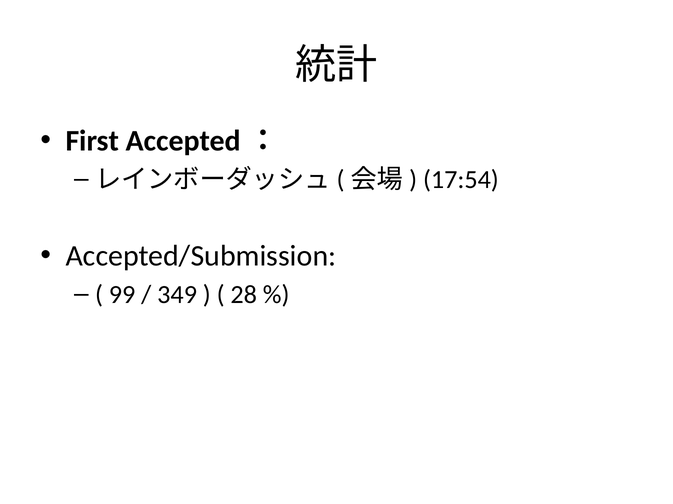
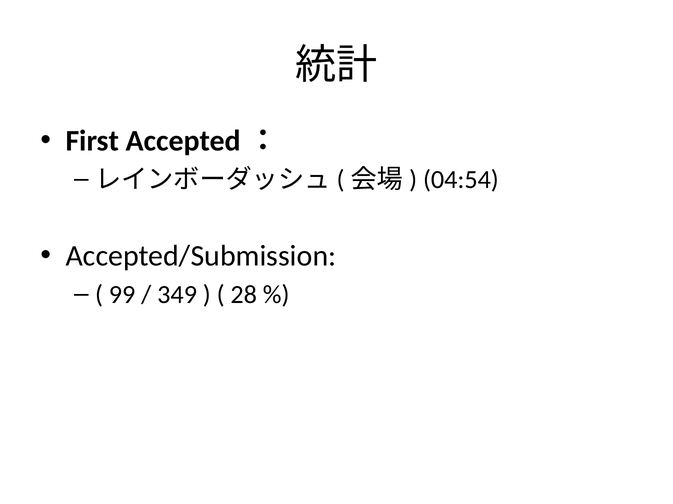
17:54: 17:54 -> 04:54 (461, 180)
